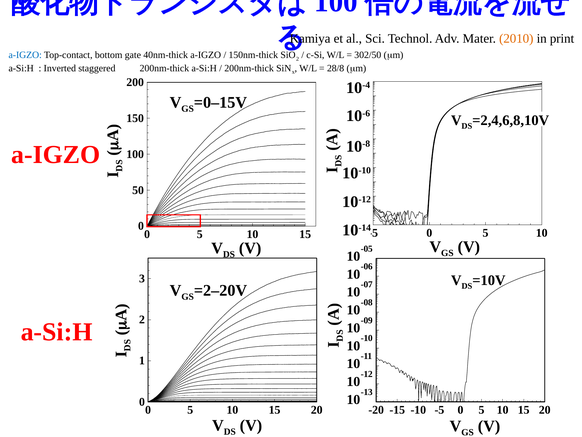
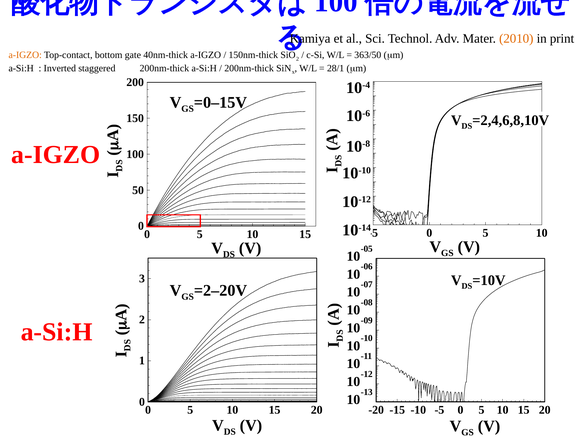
a-IGZO colour: blue -> orange (25, 55)
302/50: 302/50 -> 363/50 (368, 55)
28/8: 28/8 -> 28/1 (336, 68)
